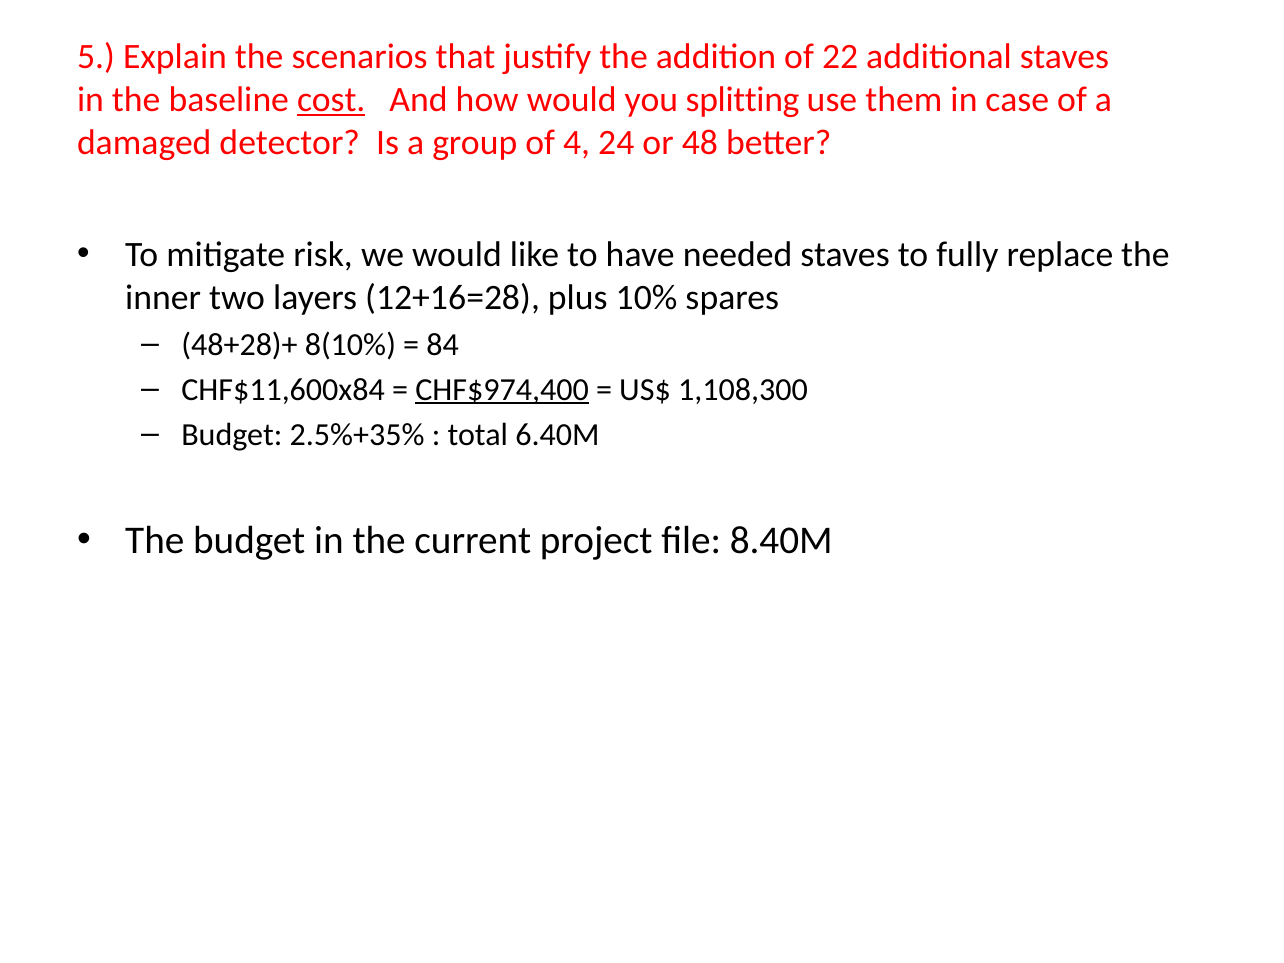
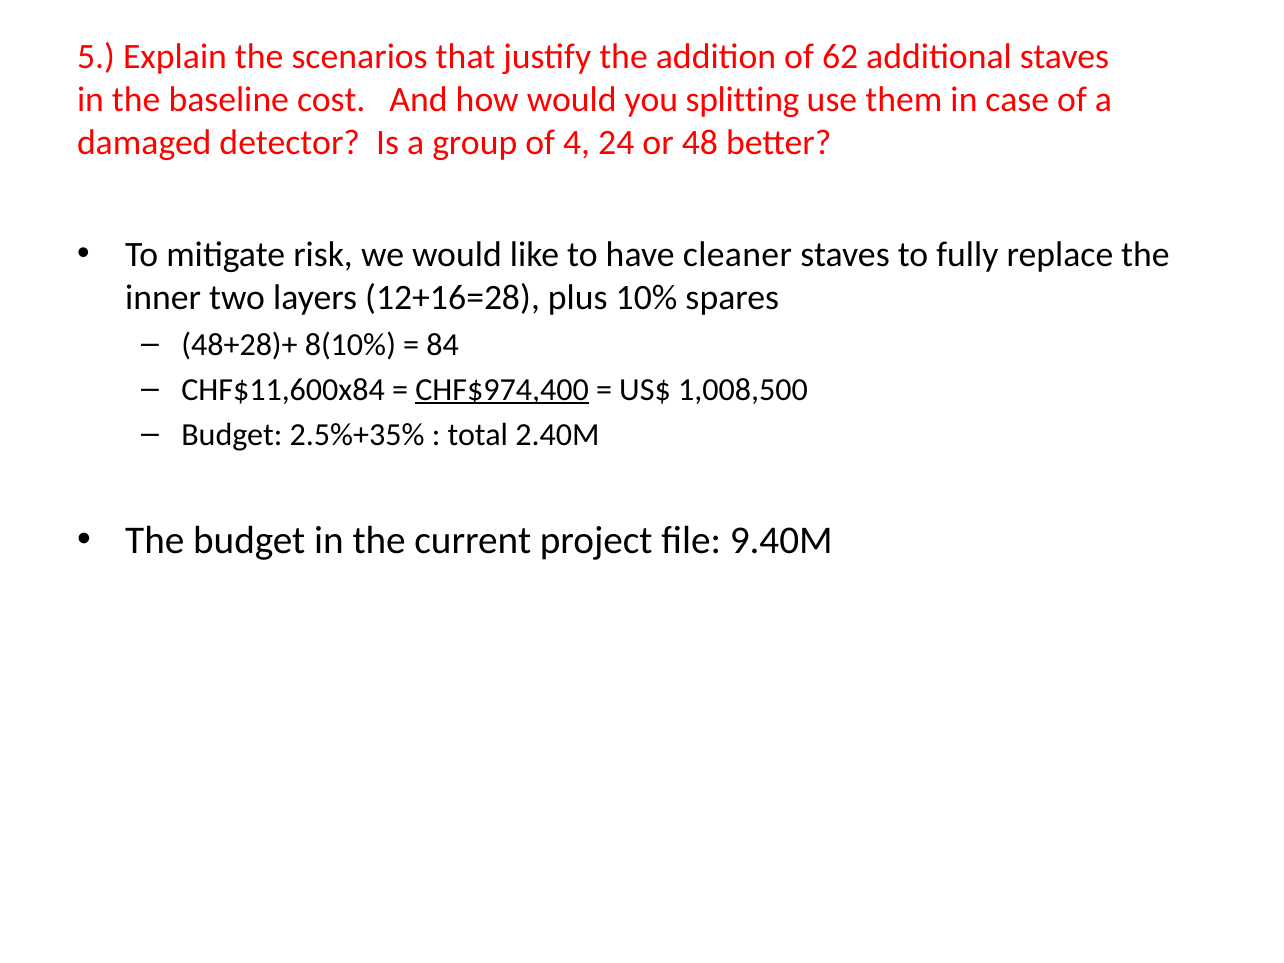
22: 22 -> 62 (840, 57)
cost underline: present -> none (331, 100)
needed: needed -> cleaner (737, 255)
1,108,300: 1,108,300 -> 1,008,500 (743, 390)
6.40M: 6.40M -> 2.40M (557, 435)
8.40M: 8.40M -> 9.40M (781, 541)
